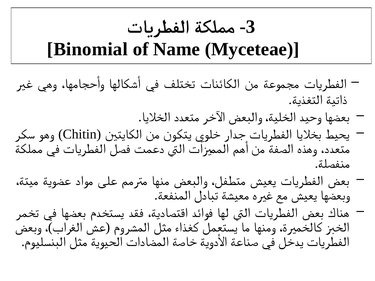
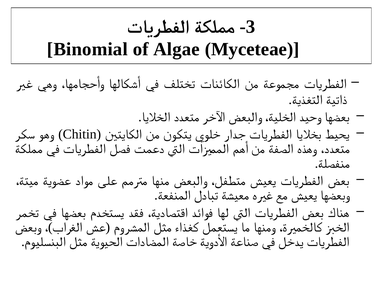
Name: Name -> Algae (177, 49)
